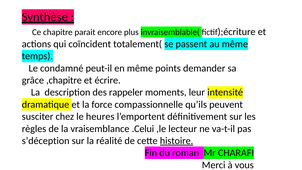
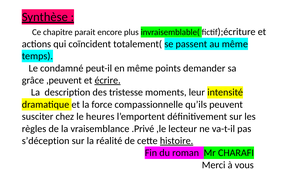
,chapitre: ,chapitre -> ,peuvent (64, 80)
écrire underline: none -> present (108, 80)
rappeler: rappeler -> tristesse (126, 92)
.Celui: .Celui -> .Privé (143, 129)
